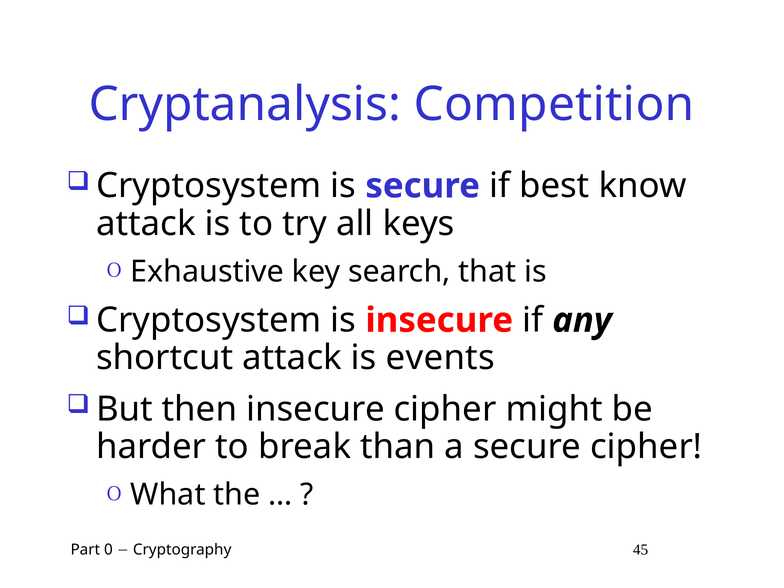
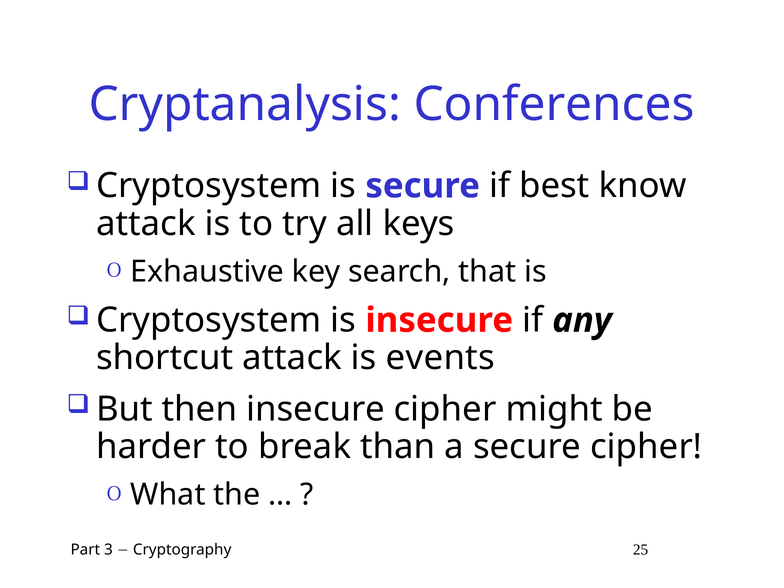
Competition: Competition -> Conferences (554, 105)
0: 0 -> 3 (108, 550)
45: 45 -> 25 (641, 550)
